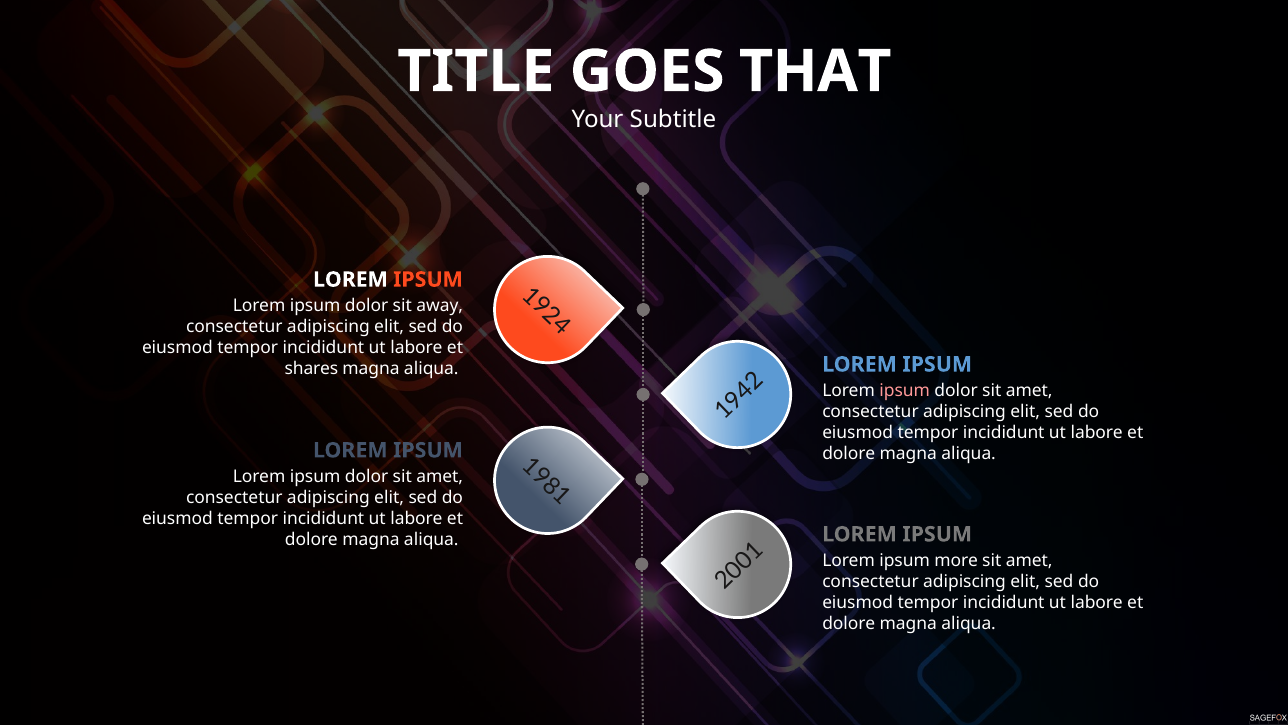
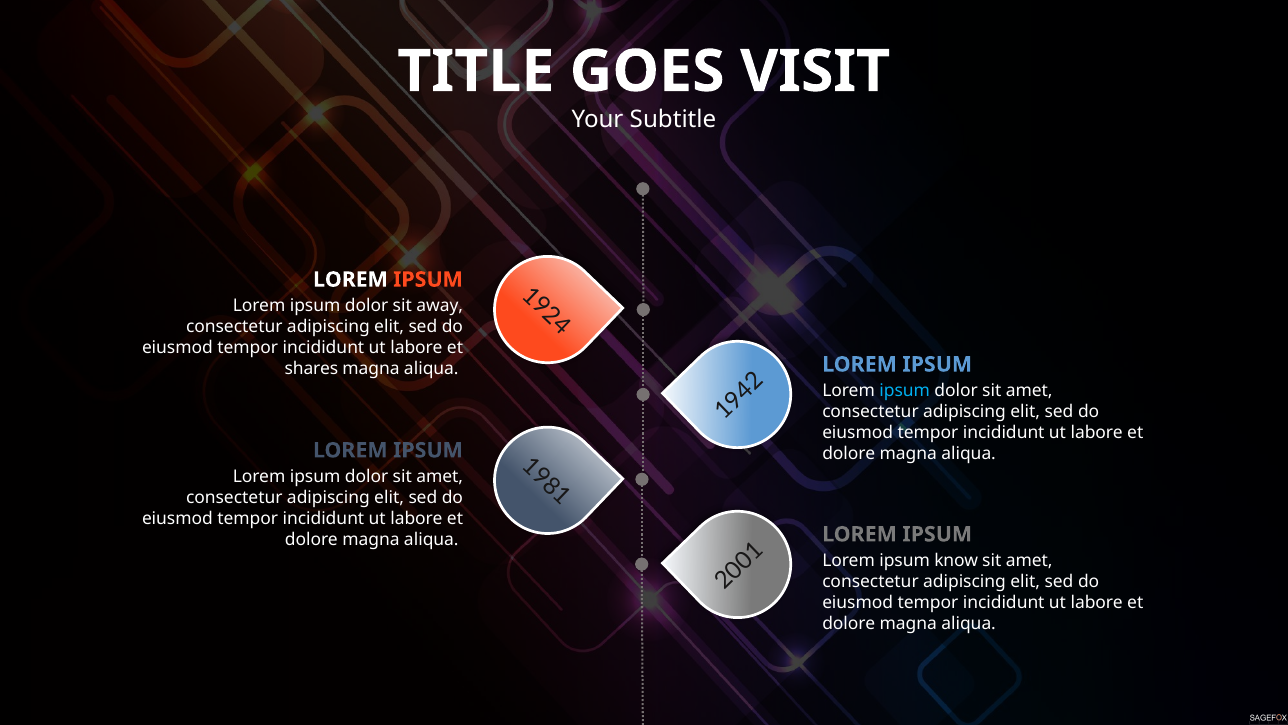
THAT: THAT -> VISIT (815, 72)
ipsum colour: pink -> light blue (905, 391)
more: more -> know (956, 561)
